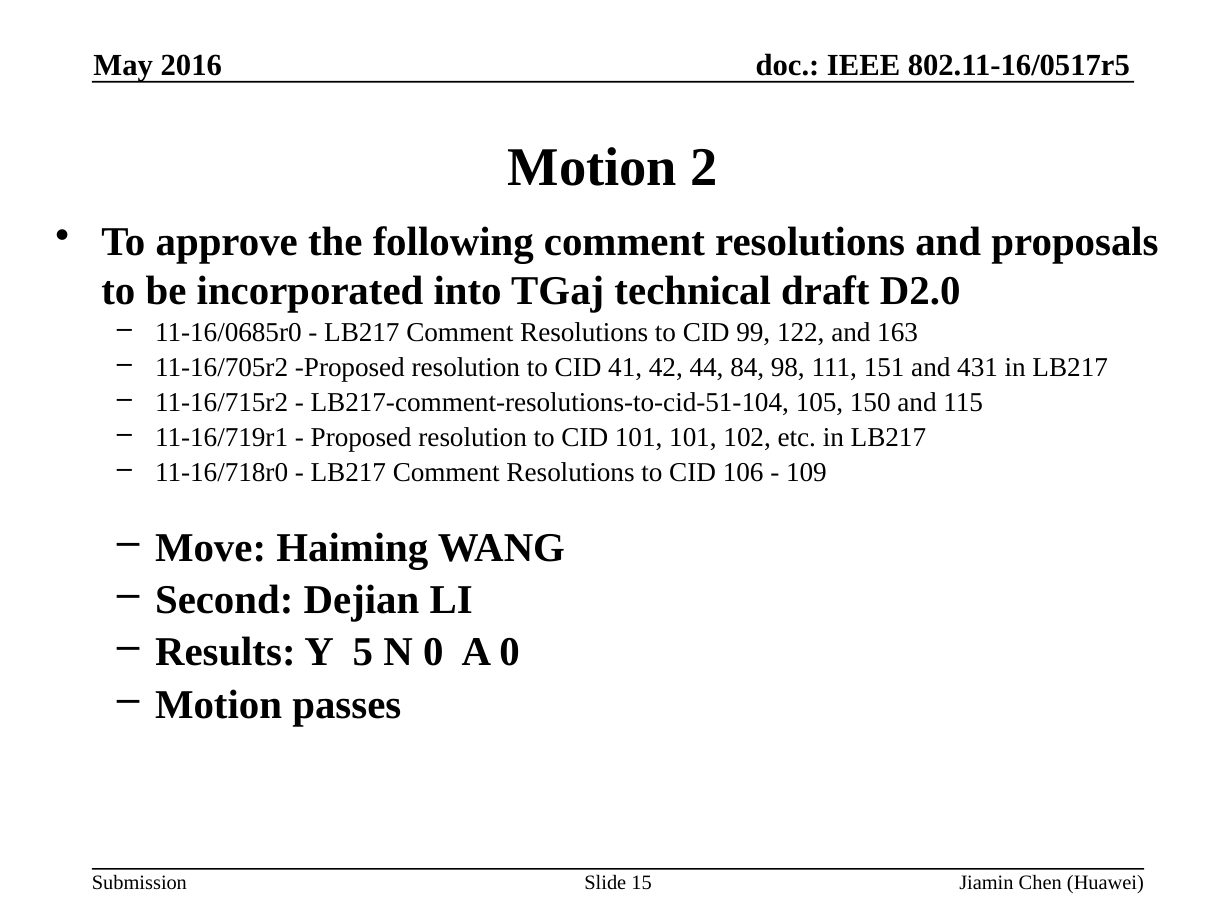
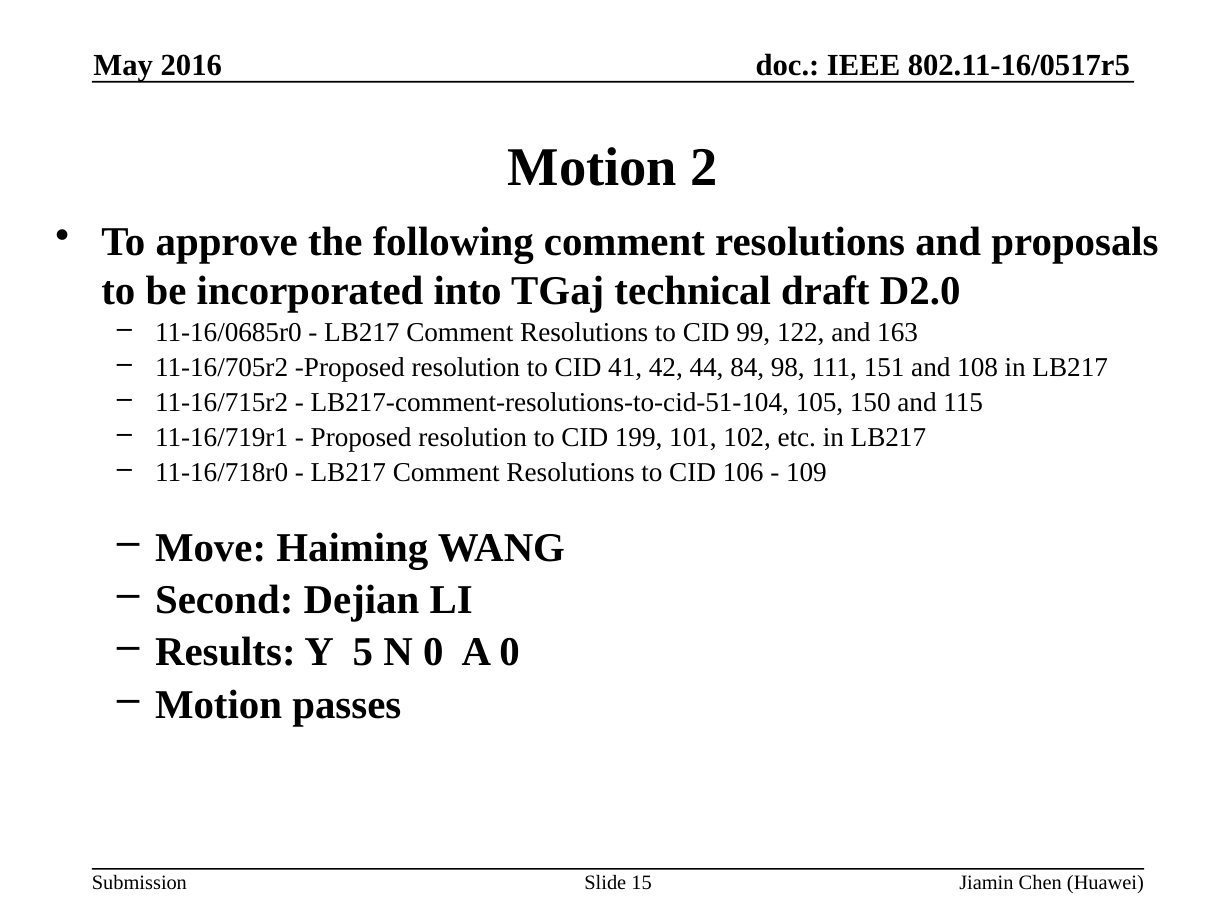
431: 431 -> 108 (978, 368)
CID 101: 101 -> 199 (639, 437)
